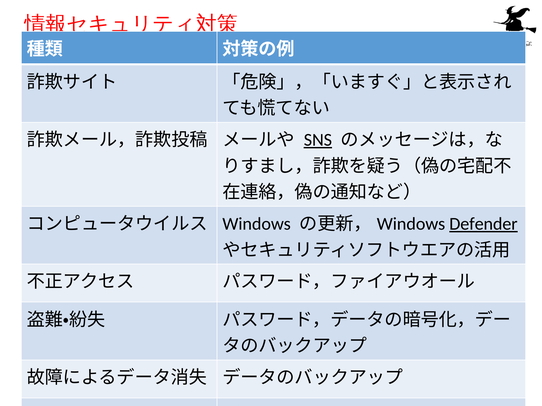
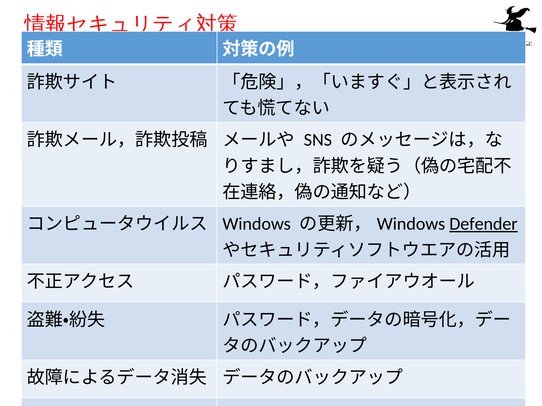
SNS underline: present -> none (318, 140)
